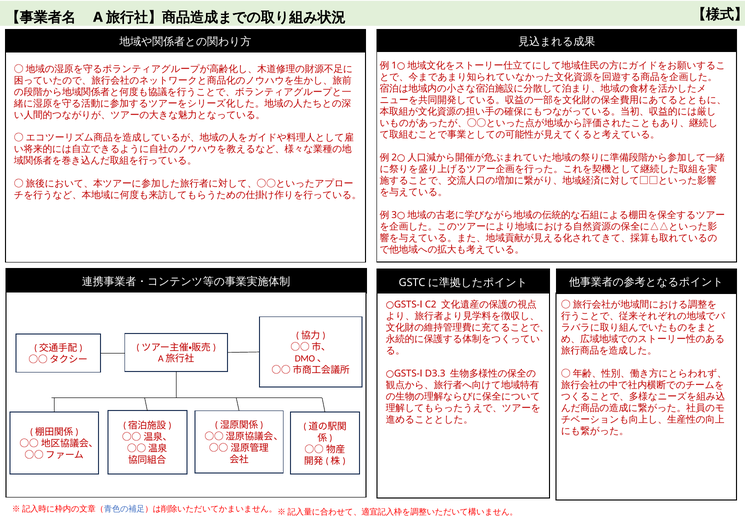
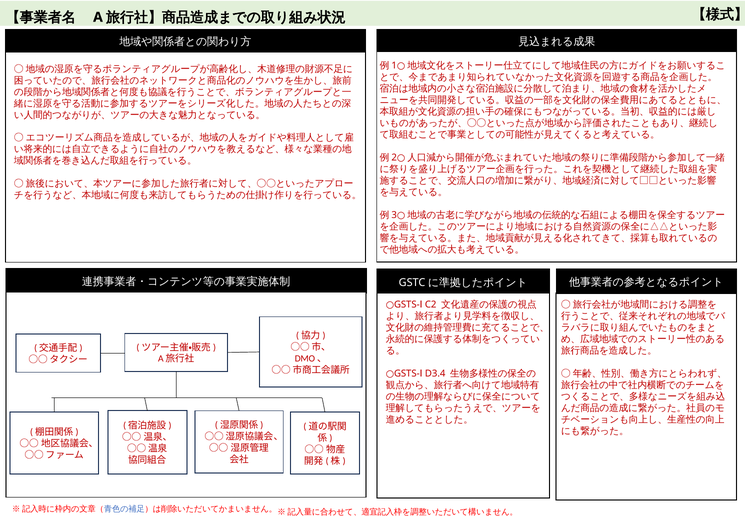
D3.3: D3.3 -> D3.4 (435, 373)
